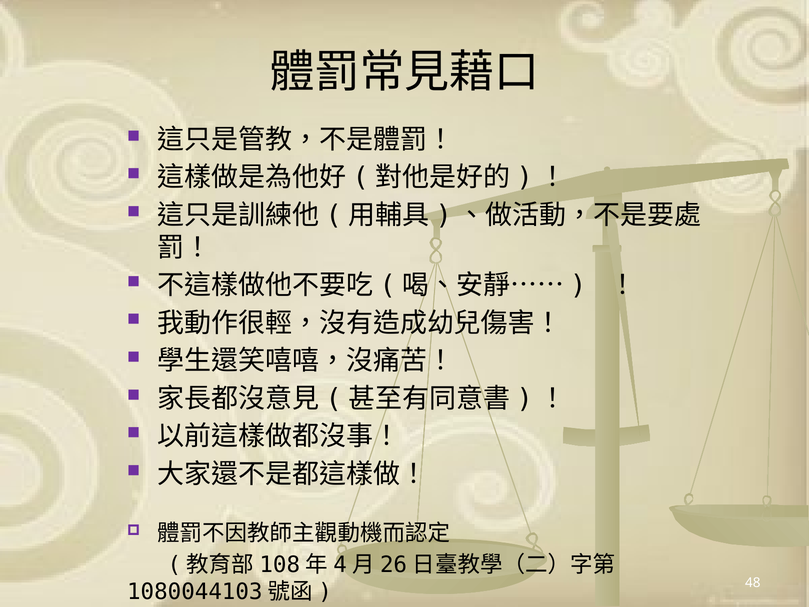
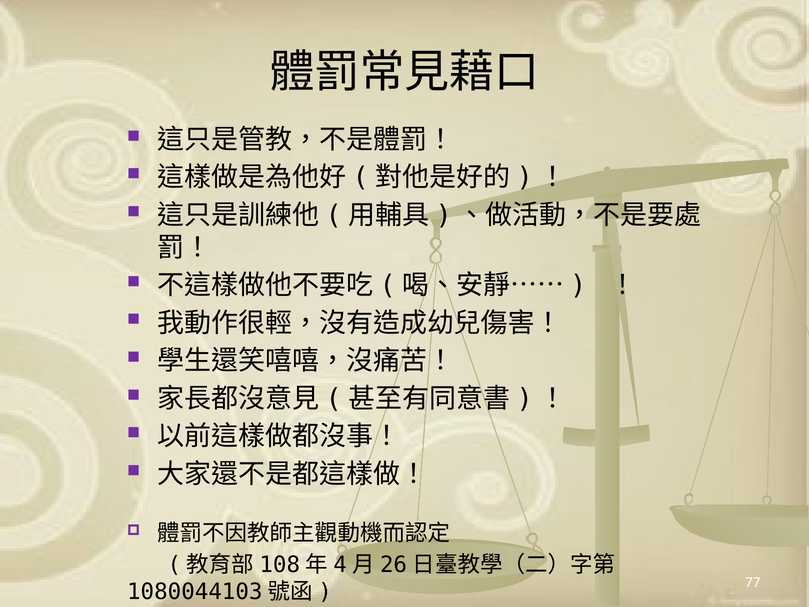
48: 48 -> 77 (753, 583)
